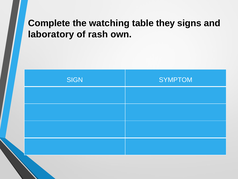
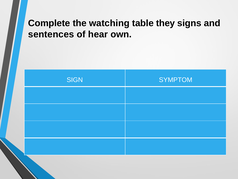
laboratory: laboratory -> sentences (51, 34)
rash: rash -> hear (98, 34)
